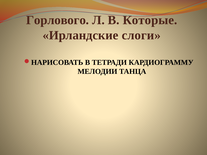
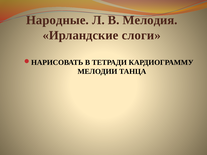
Горлового: Горлового -> Народные (57, 20)
Которые: Которые -> Мелодия (150, 20)
